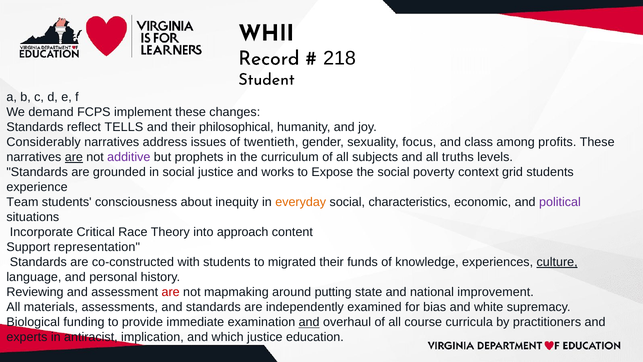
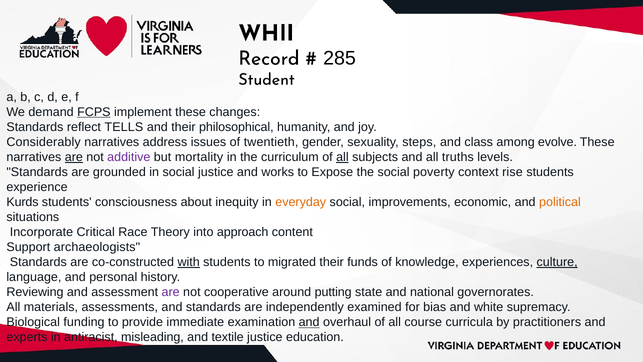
218: 218 -> 285 (340, 58)
FCPS underline: none -> present (94, 112)
focus: focus -> steps (419, 142)
profits: profits -> evolve (557, 142)
prophets: prophets -> mortality (199, 157)
all underline: none -> present (342, 157)
grid: grid -> rise (512, 172)
Team: Team -> Kurds (22, 202)
characteristics: characteristics -> improvements (410, 202)
political colour: purple -> orange (560, 202)
representation: representation -> archaeologists (97, 247)
with underline: none -> present (189, 262)
are colour: red -> purple (171, 292)
mapmaking: mapmaking -> cooperative (236, 292)
improvement: improvement -> governorates (496, 292)
implication: implication -> misleading (152, 337)
which: which -> textile (228, 337)
